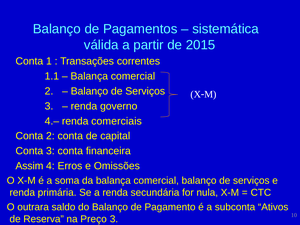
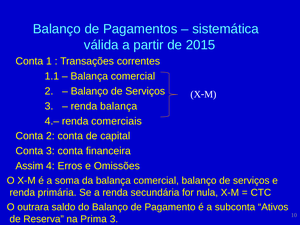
renda governo: governo -> balança (119, 106)
Preço: Preço -> Prima (94, 219)
